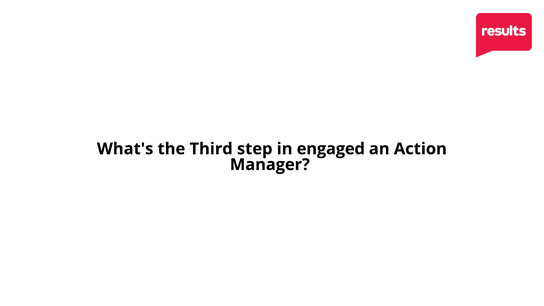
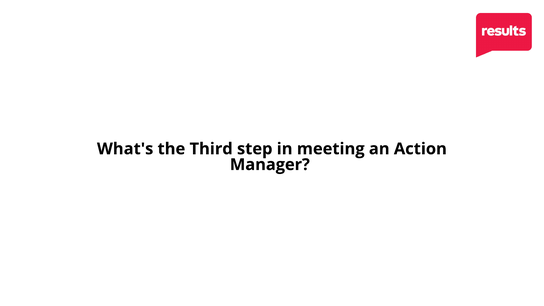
engaged: engaged -> meeting (331, 149)
